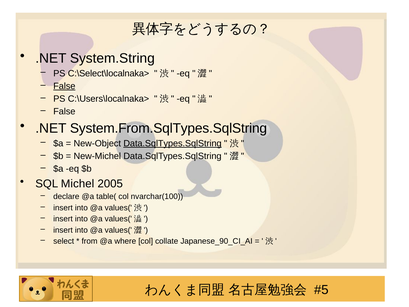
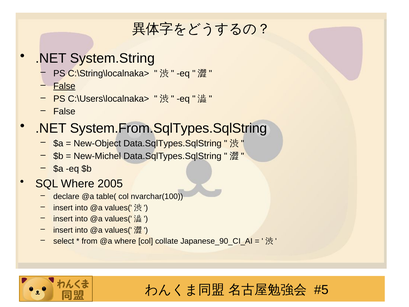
C:\Select\localnaka>: C:\Select\localnaka> -> C:\String\localnaka> (108, 73)
Data.SqlTypes.SqlString underline: present -> none (173, 143)
SQL Michel: Michel -> Where (78, 184)
